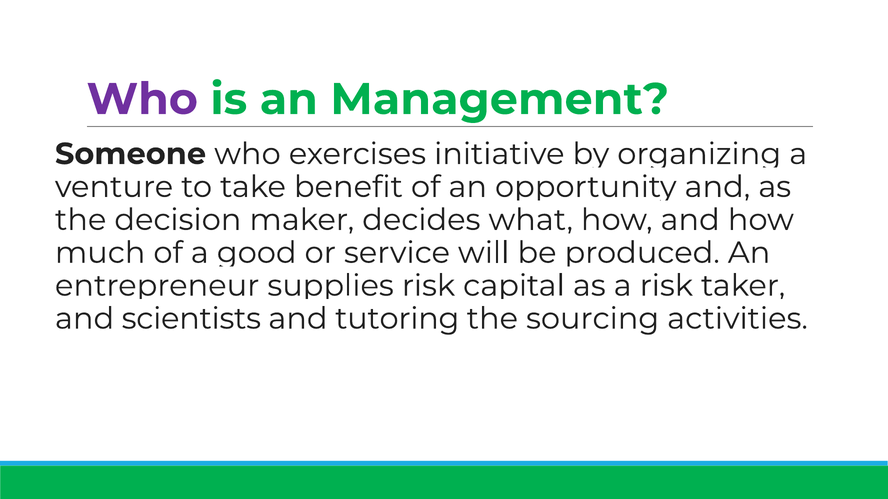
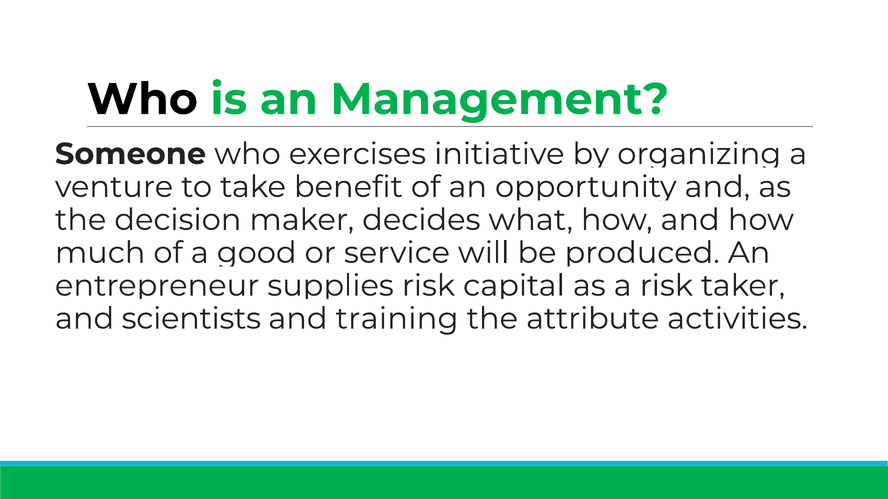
Who colour: purple -> black (142, 99)
tutoring: tutoring -> training (397, 319)
sourcing: sourcing -> attribute (593, 319)
